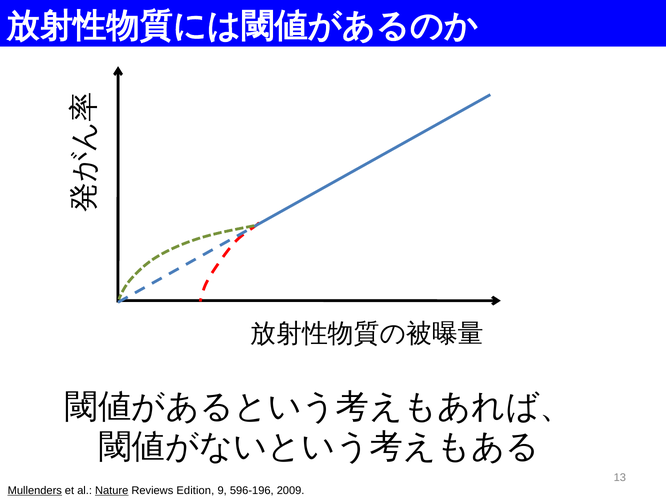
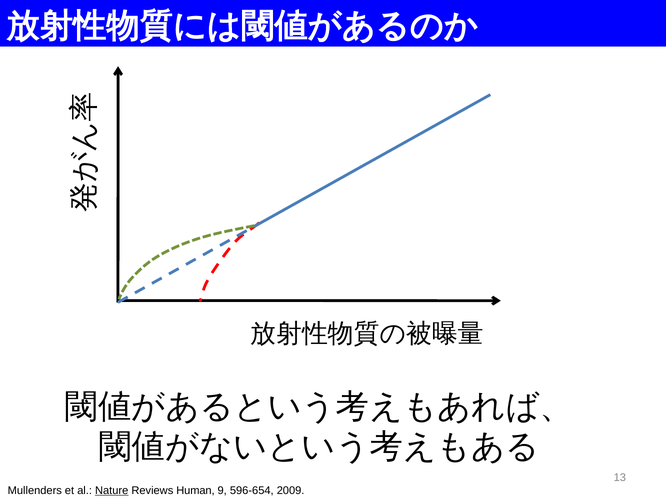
Mullenders underline: present -> none (35, 490)
Edition: Edition -> Human (195, 490)
596-196: 596-196 -> 596-654 (252, 490)
